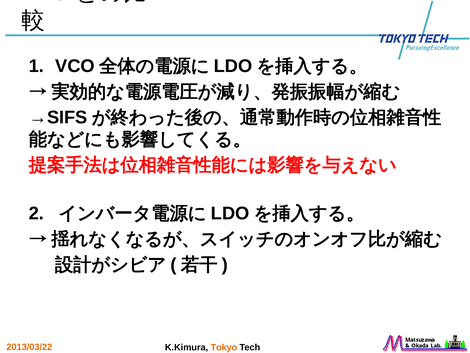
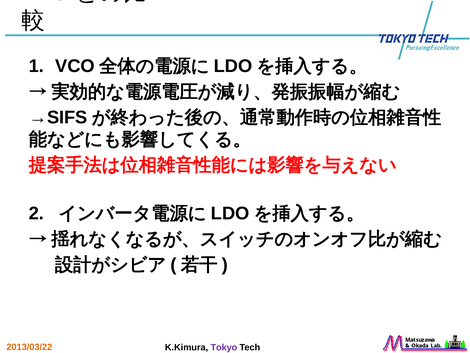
Tokyo colour: orange -> purple (224, 347)
